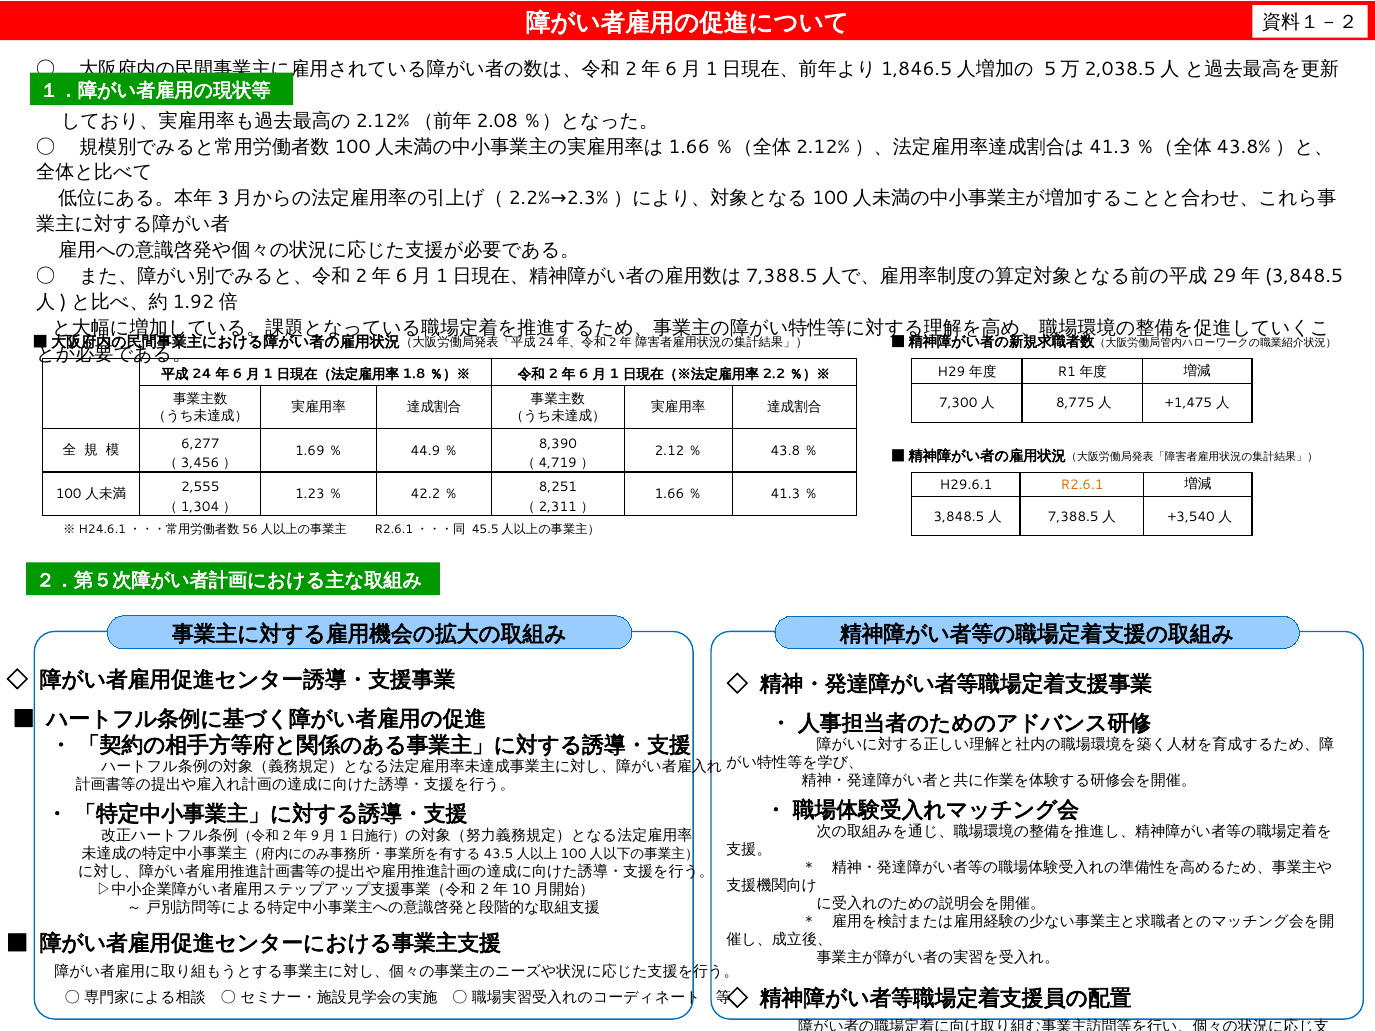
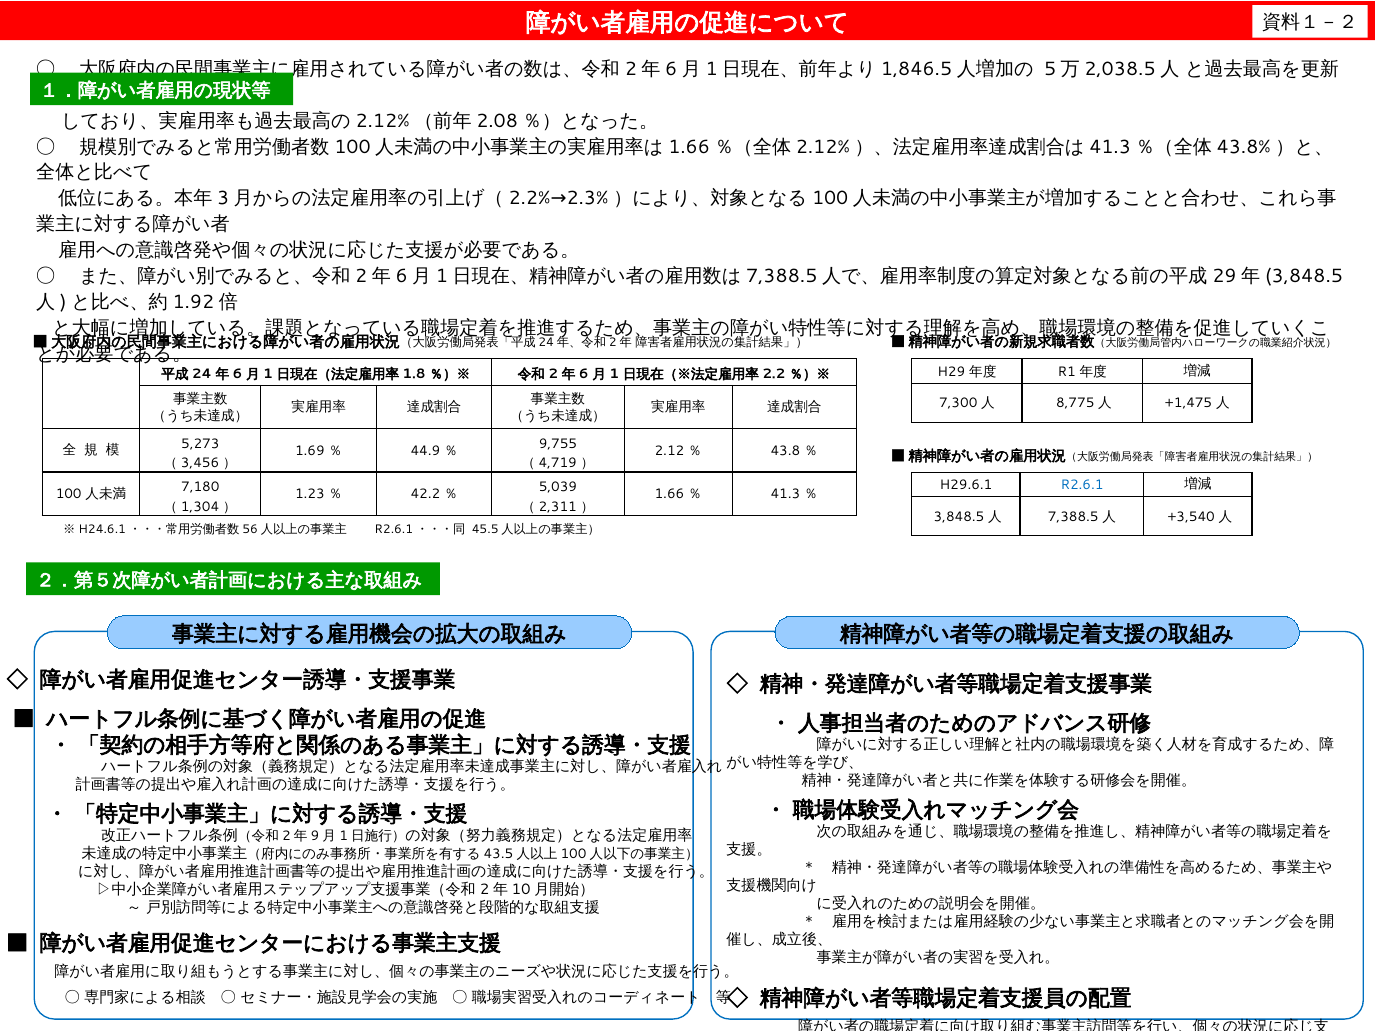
8,390: 8,390 -> 9,755 (558, 444)
6,277: 6,277 -> 5,273 (200, 444)
R2.6.1 colour: orange -> blue (1082, 485)
2,555: 2,555 -> 7,180 (200, 487)
8,251: 8,251 -> 5,039 (558, 487)
